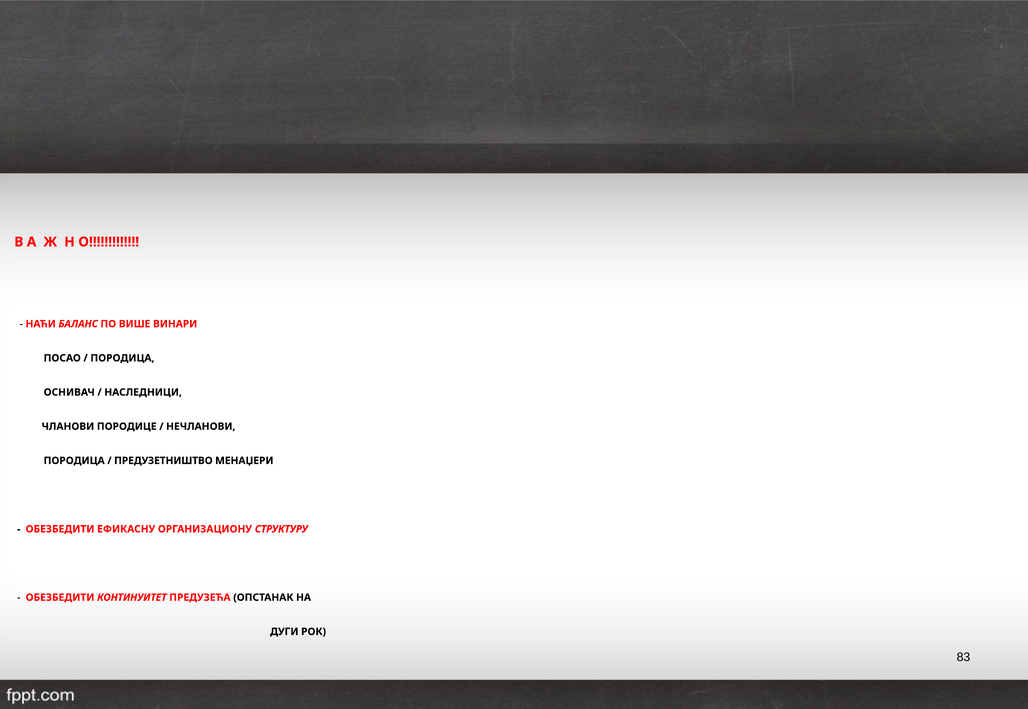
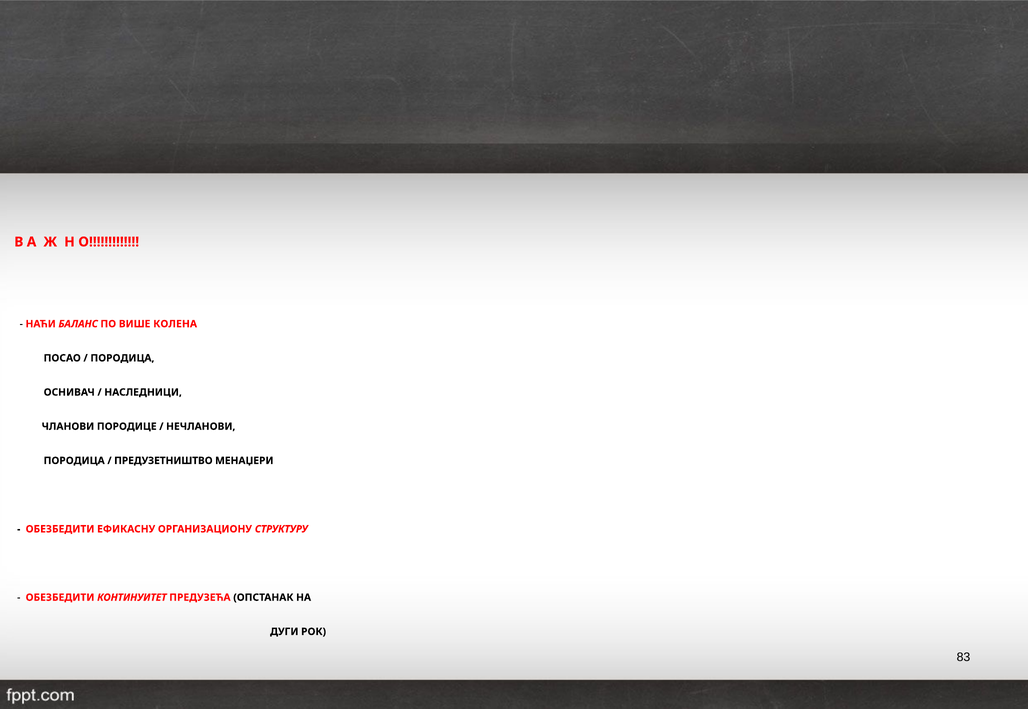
ВИНАРИ: ВИНАРИ -> КОЛЕНА (175, 324)
